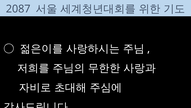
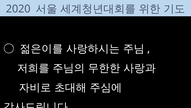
2087: 2087 -> 2020 (18, 9)
